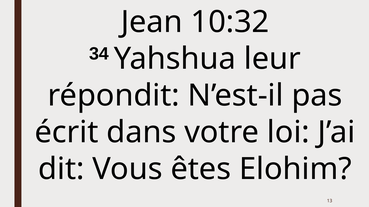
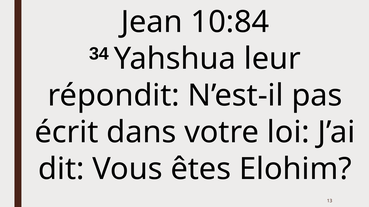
10:32: 10:32 -> 10:84 (230, 22)
